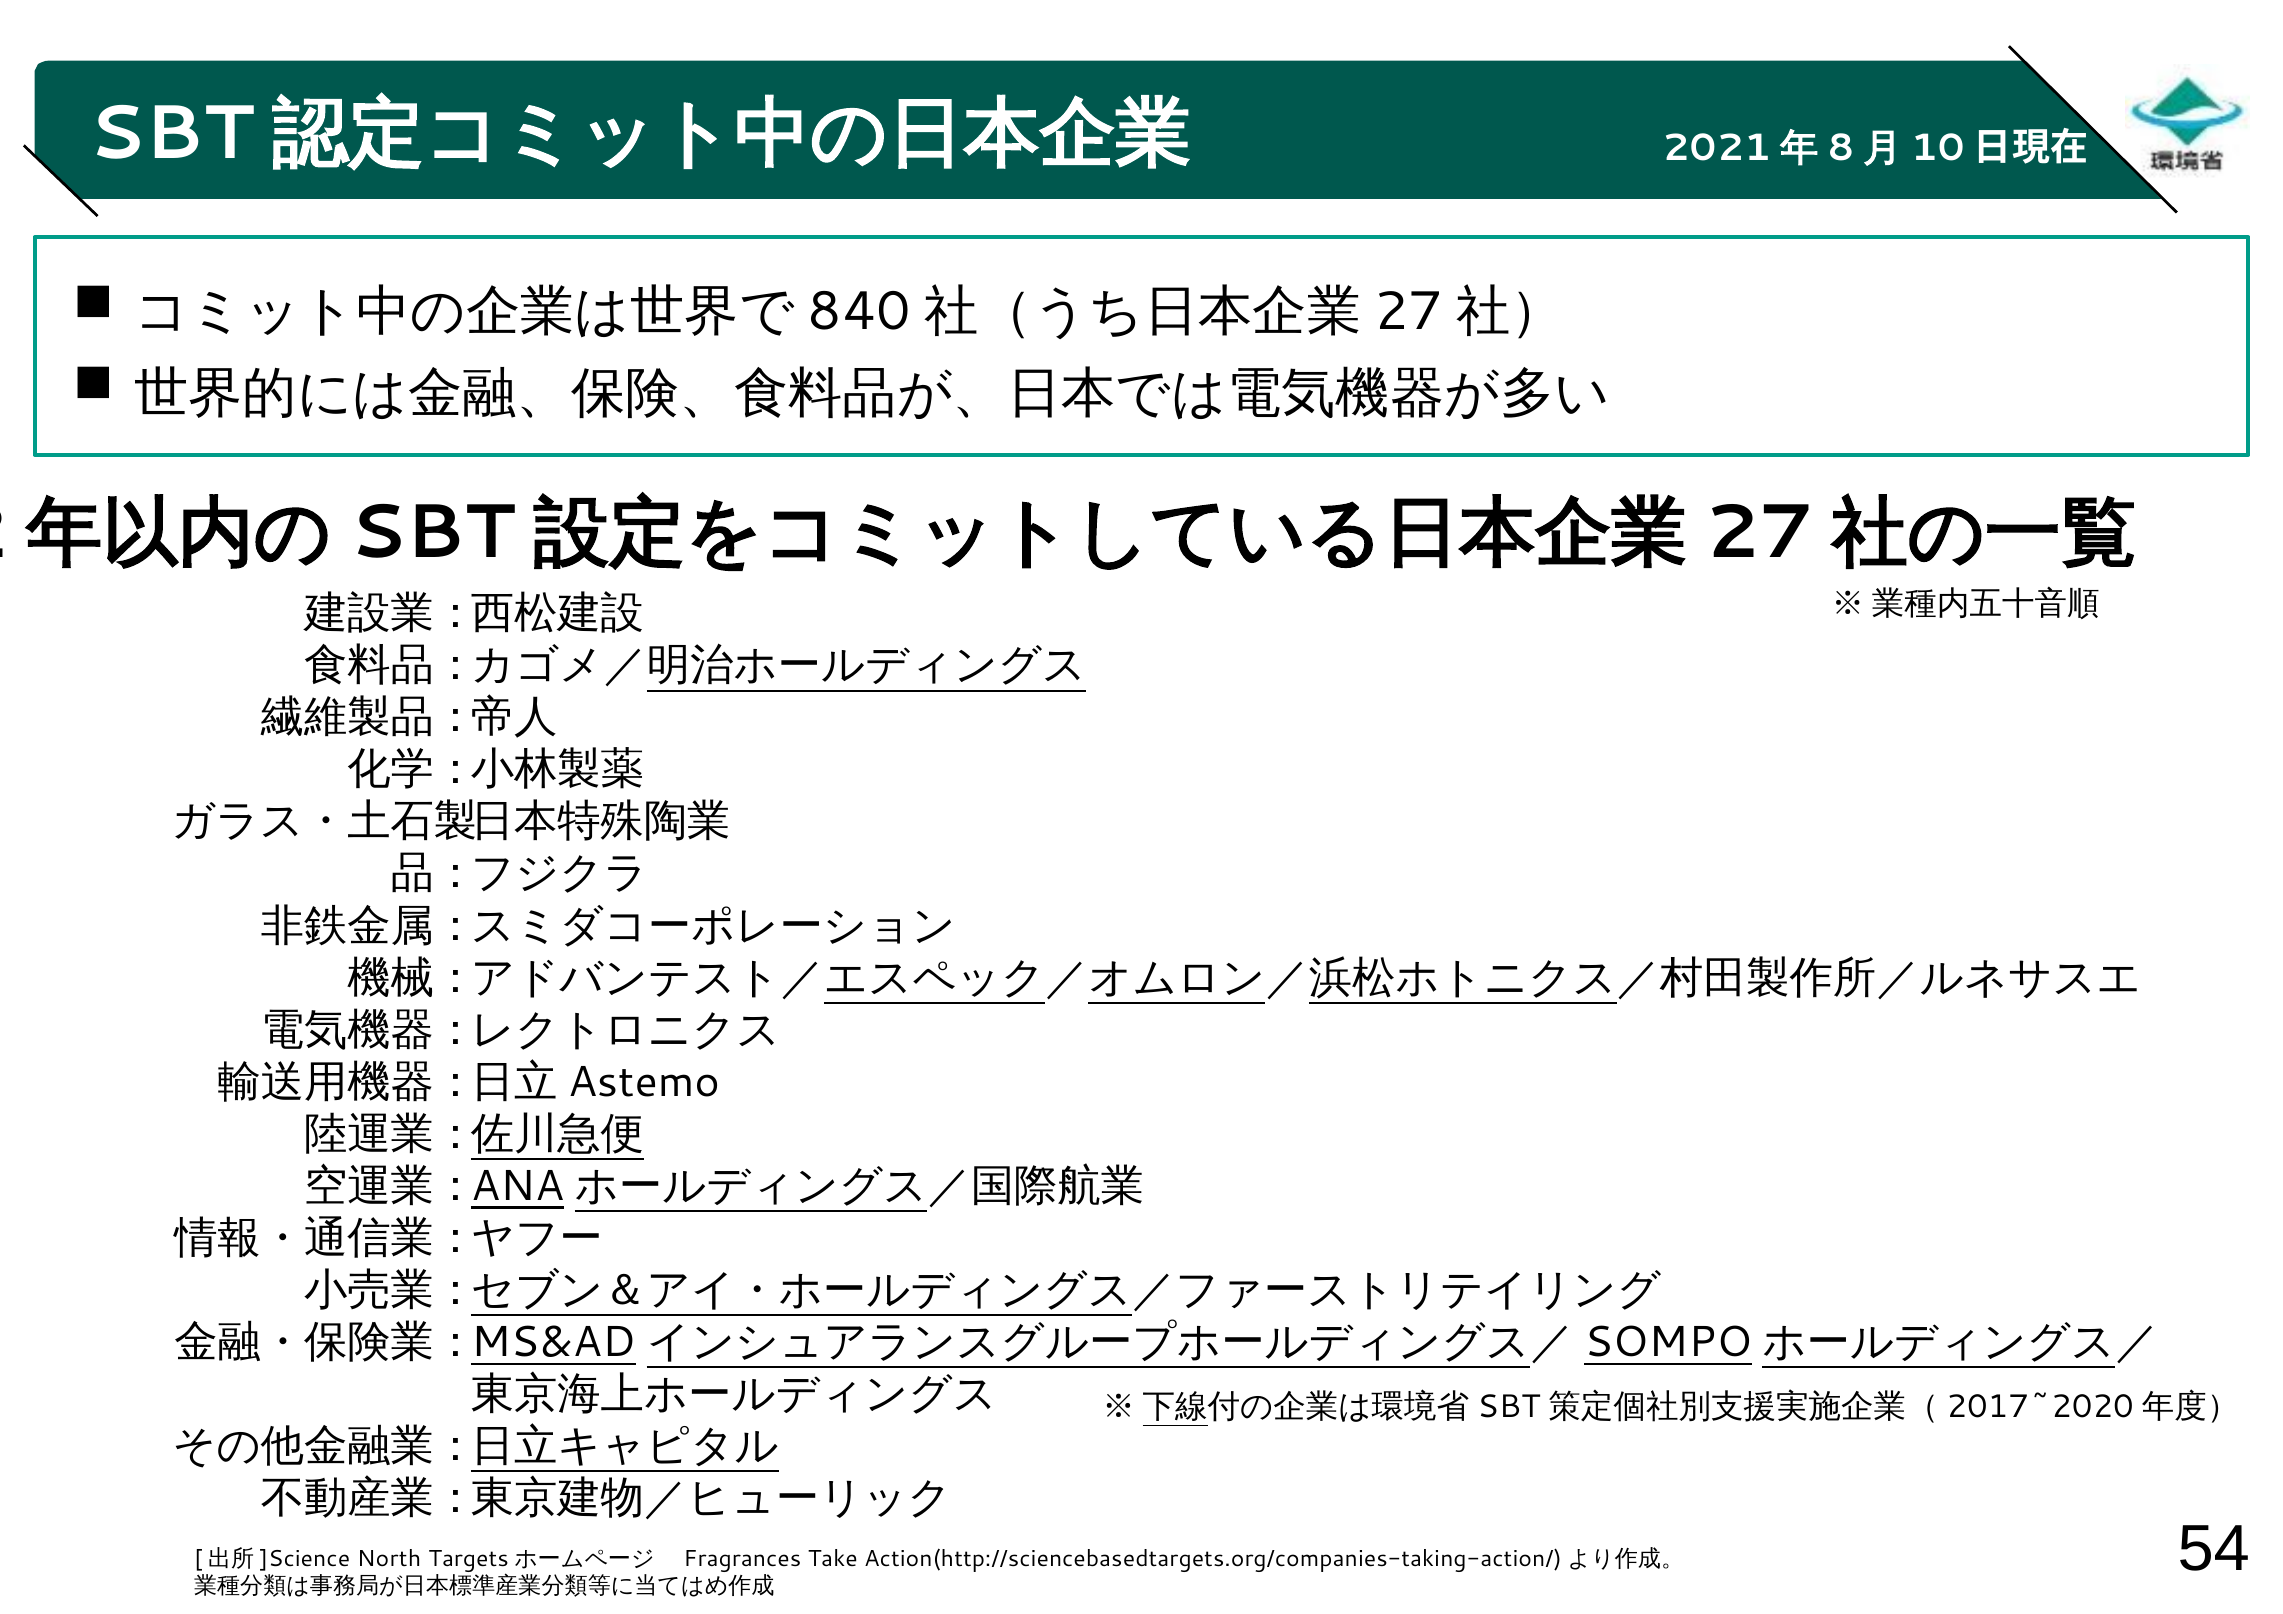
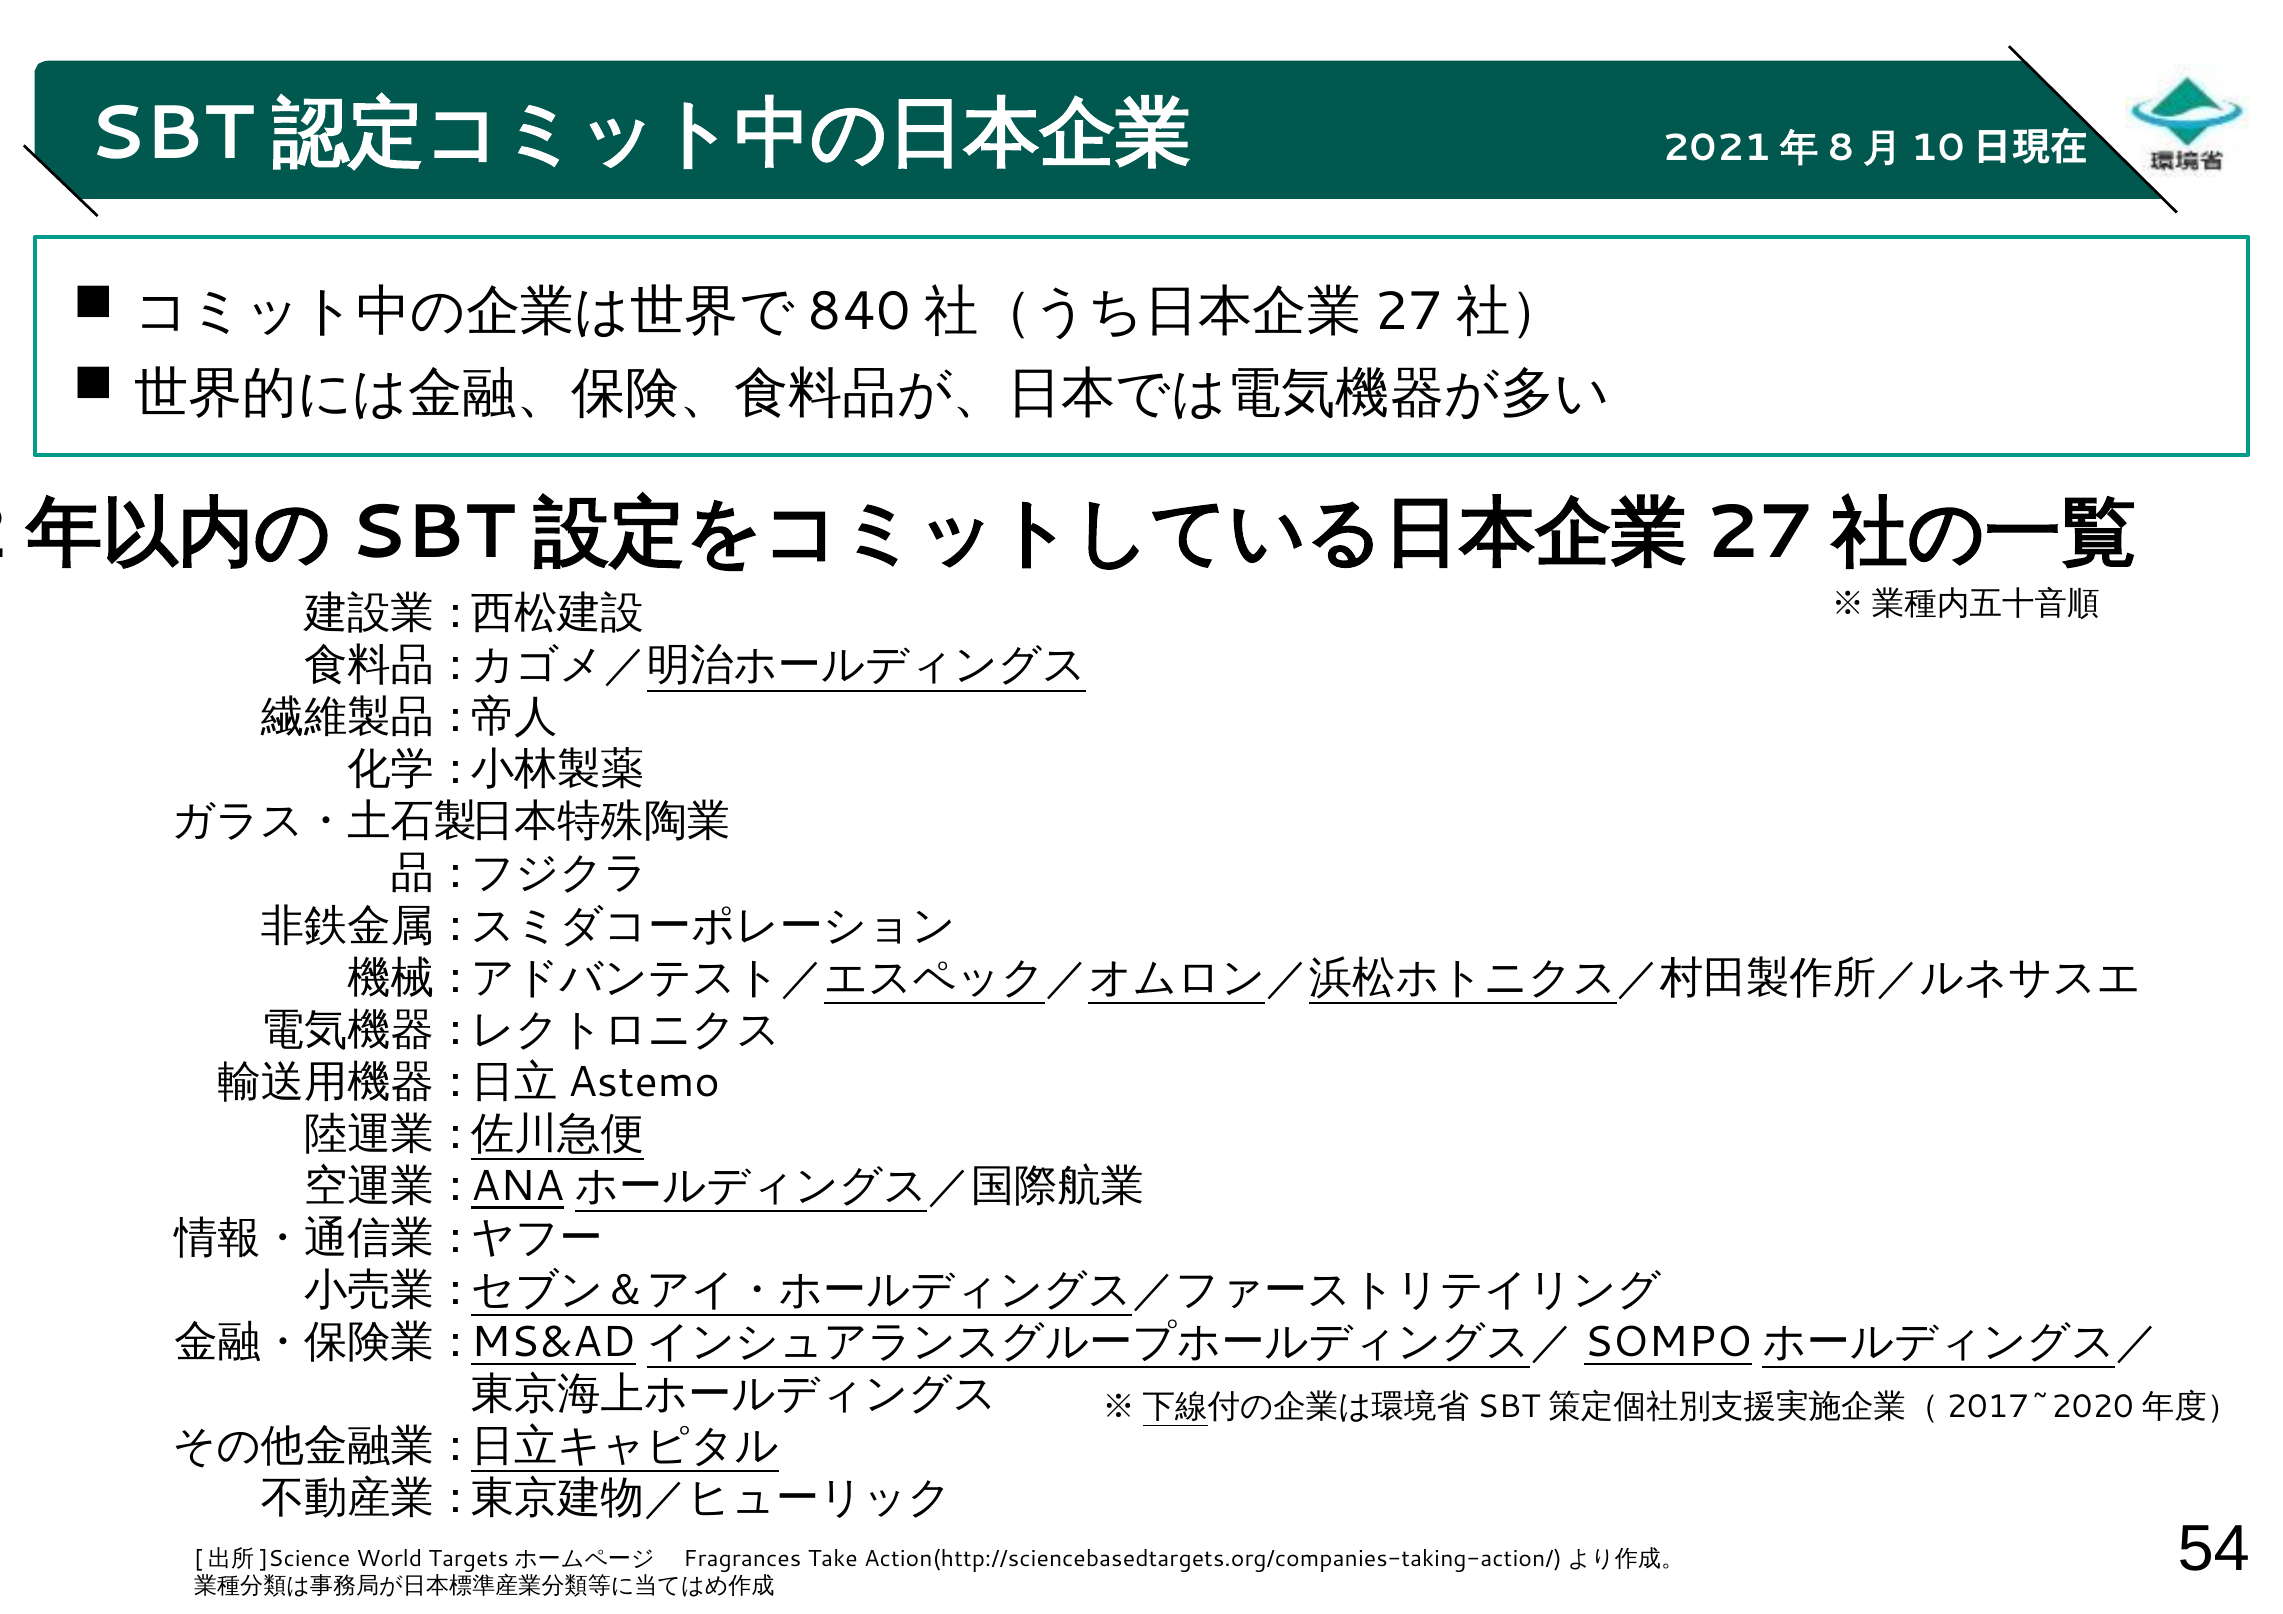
North: North -> World (389, 1559)
